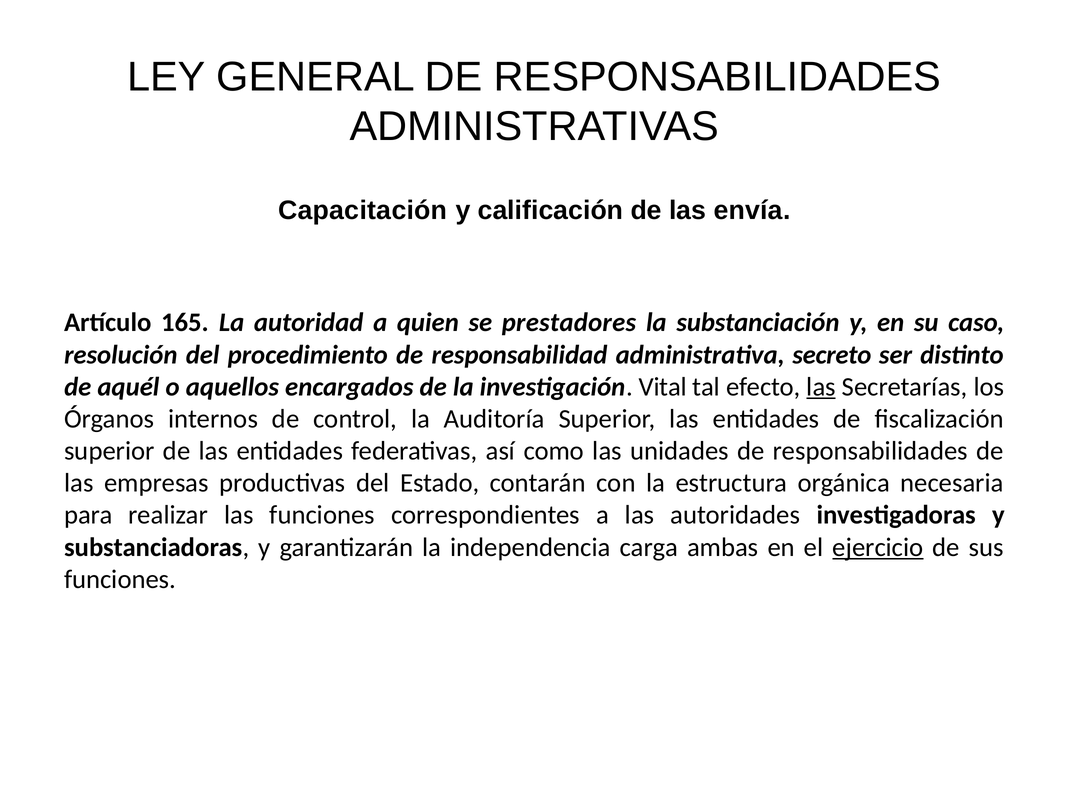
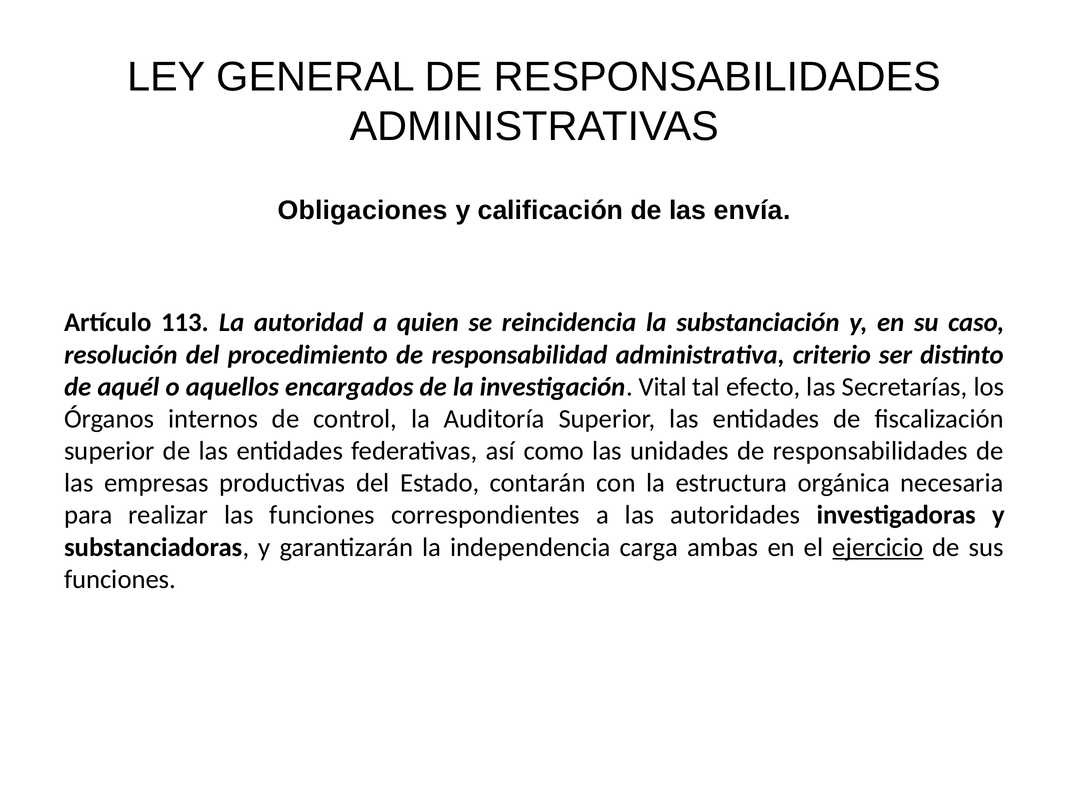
Capacitación: Capacitación -> Obligaciones (363, 210)
165: 165 -> 113 (185, 323)
prestadores: prestadores -> reincidencia (569, 323)
secreto: secreto -> criterio (832, 355)
las underline: present -> none (821, 387)
